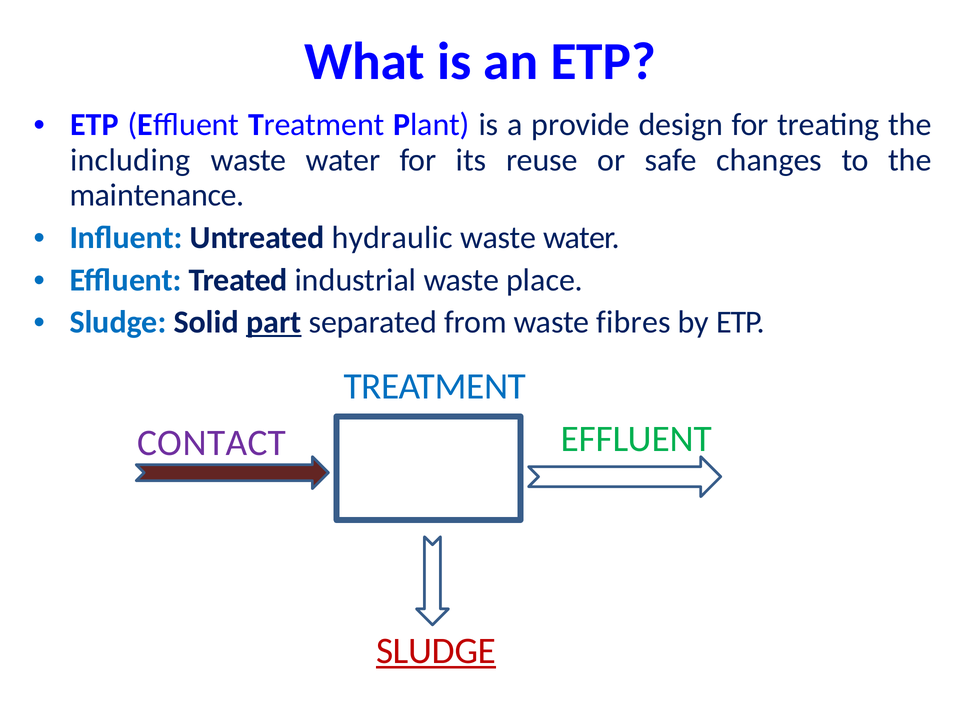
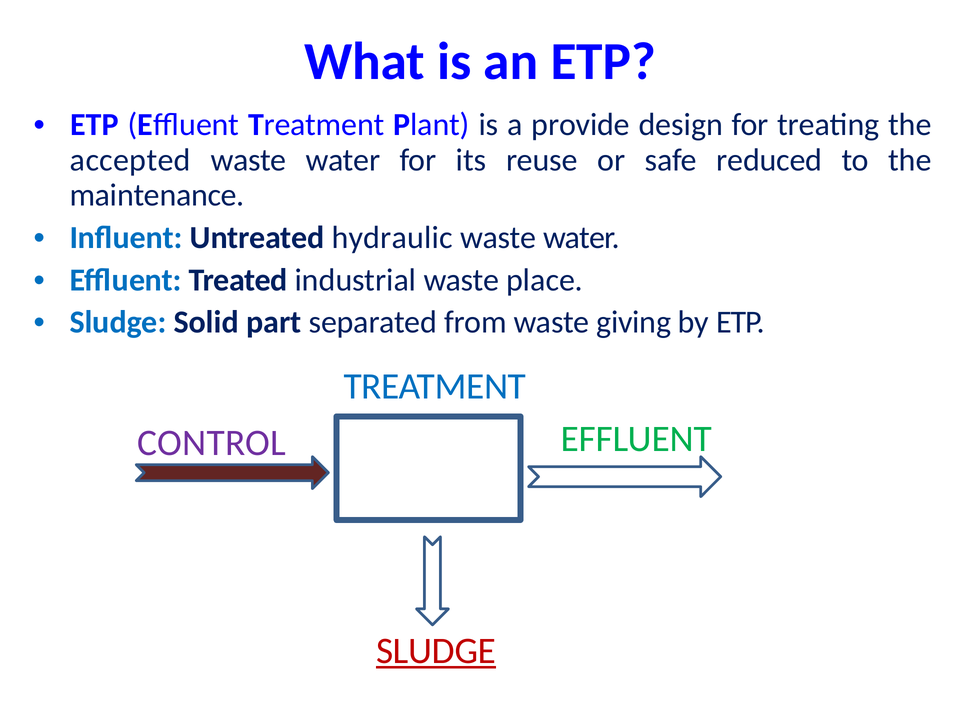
including: including -> accepted (130, 160)
changes: changes -> reduced (769, 160)
part underline: present -> none (274, 322)
fibres: fibres -> giving (634, 322)
CONTACT: CONTACT -> CONTROL (212, 443)
